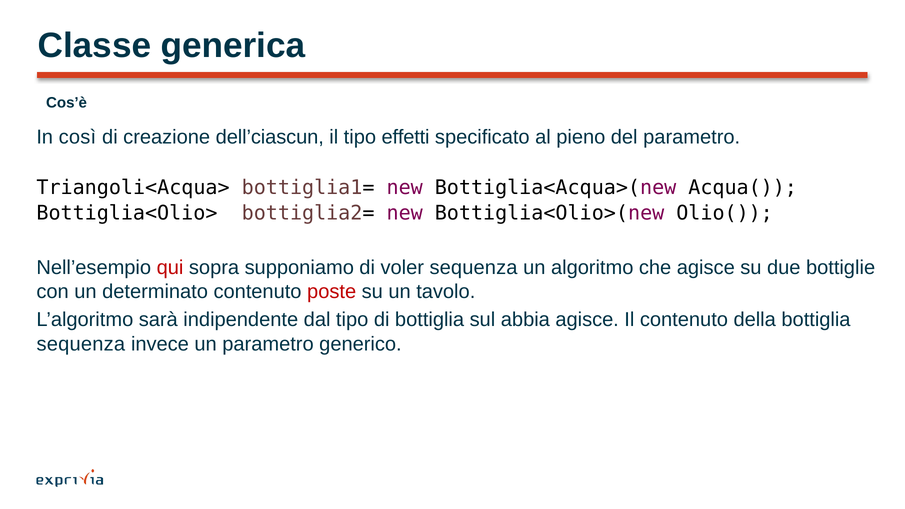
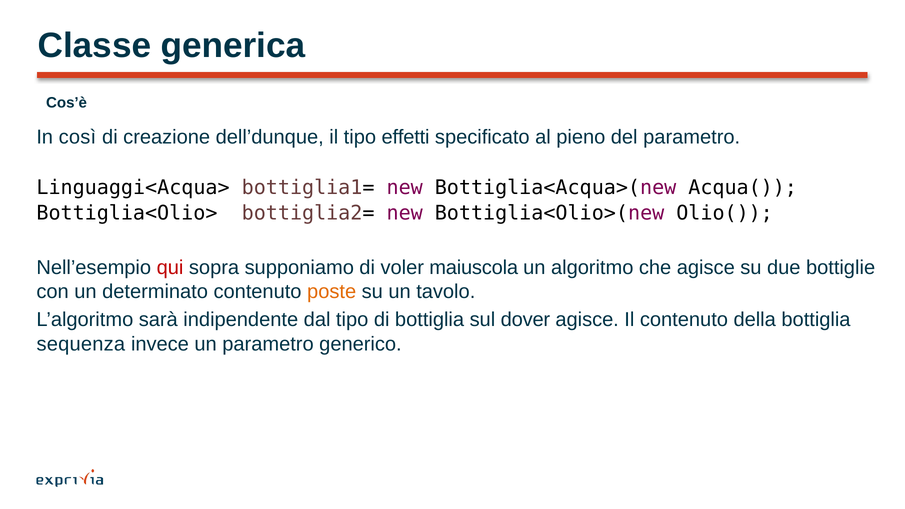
dell’ciascun: dell’ciascun -> dell’dunque (270, 137)
Triangoli<Acqua>: Triangoli<Acqua> -> Linguaggi<Acqua> (133, 188)
voler sequenza: sequenza -> maiuscola (474, 268)
poste colour: red -> orange (332, 292)
abbia: abbia -> dover (525, 320)
